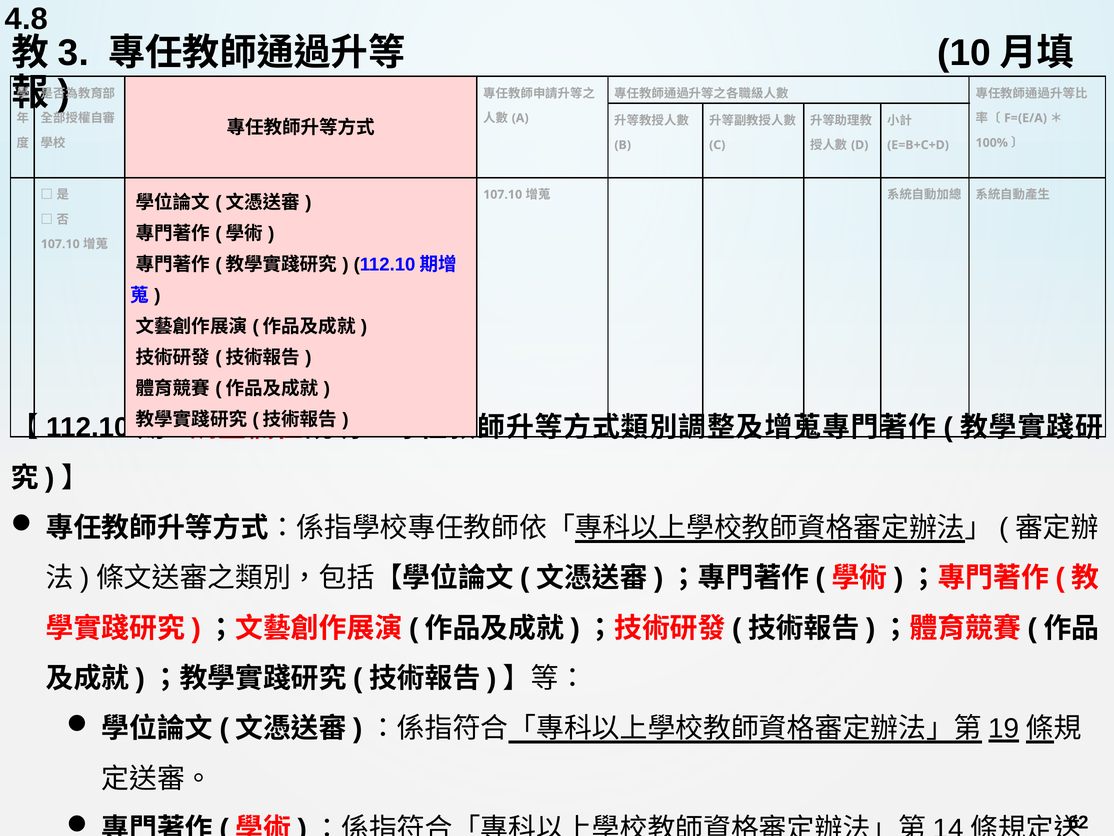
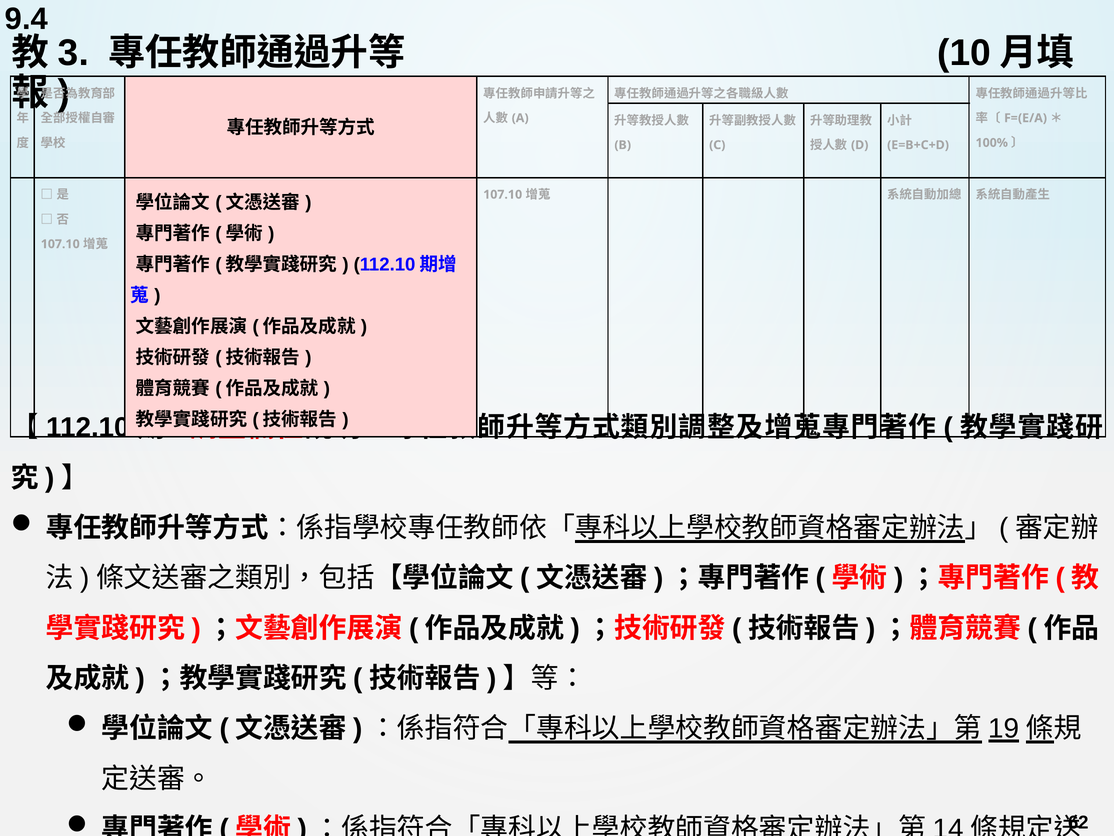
4.8: 4.8 -> 9.4 (26, 19)
